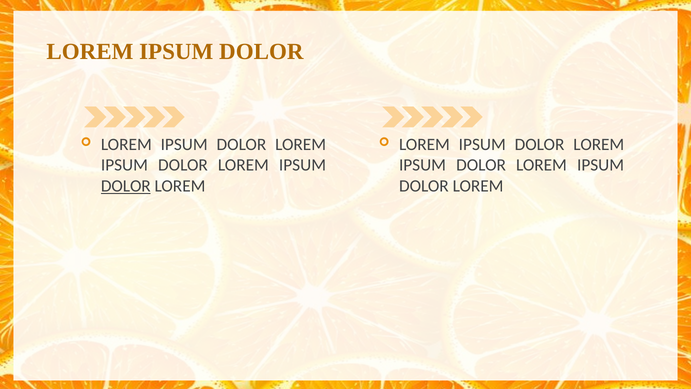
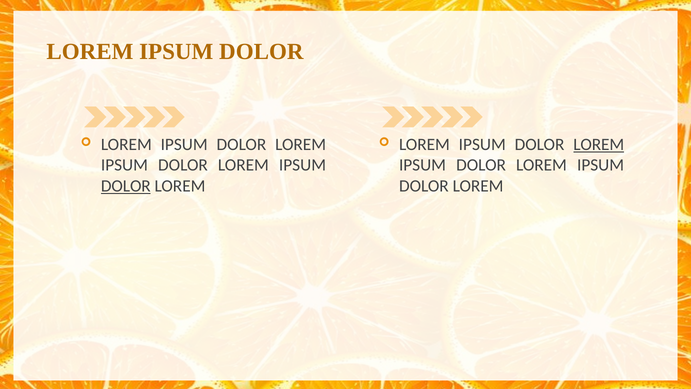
LOREM underline: none -> present (599, 144)
